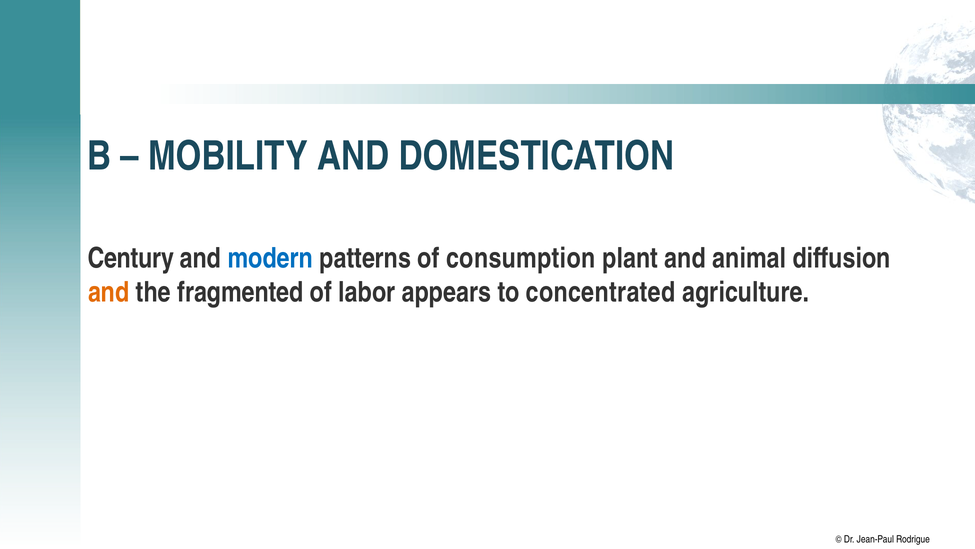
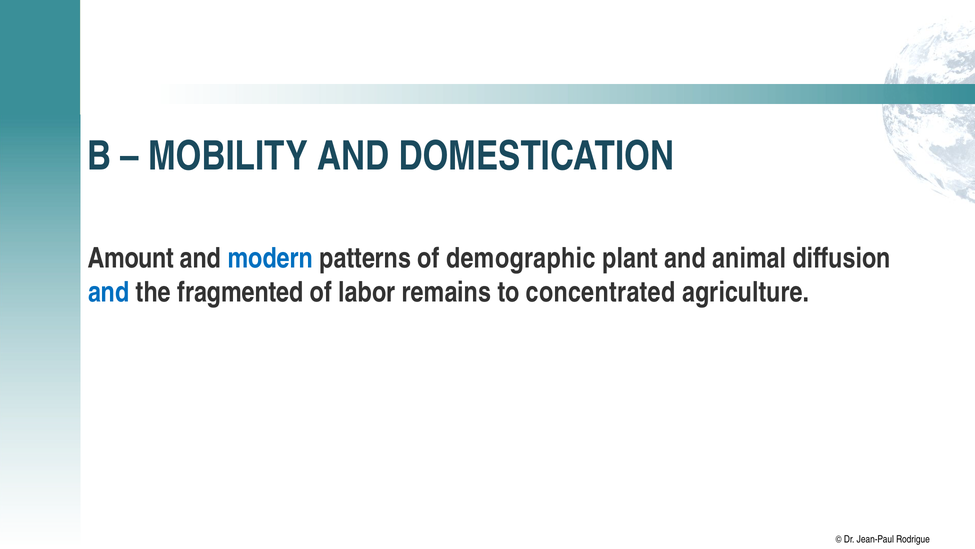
Century: Century -> Amount (131, 258)
consumption: consumption -> demographic (521, 258)
and colour: orange -> blue (109, 292)
appears: appears -> remains (446, 292)
